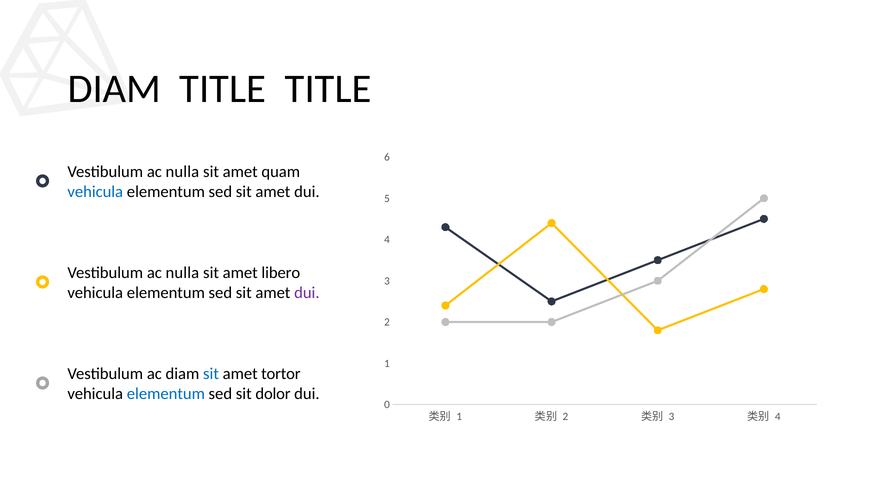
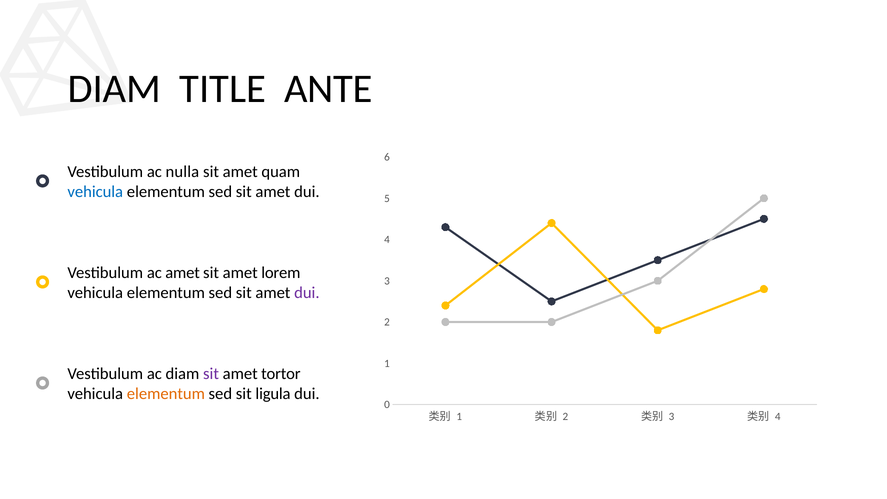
TITLE TITLE: TITLE -> ANTE (328, 89)
nulla: nulla -> amet (183, 273)
libero: libero -> lorem (281, 273)
sit colour: blue -> purple (211, 374)
elementum colour: blue -> orange (166, 394)
dolor: dolor -> ligula (273, 394)
